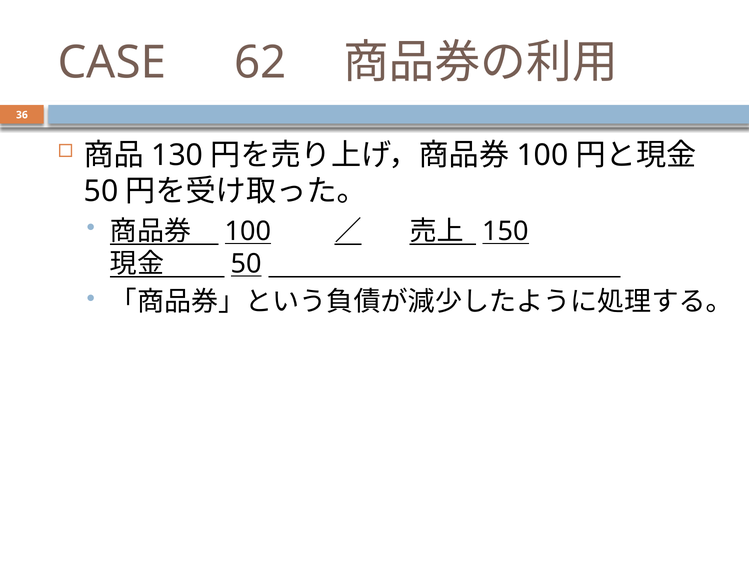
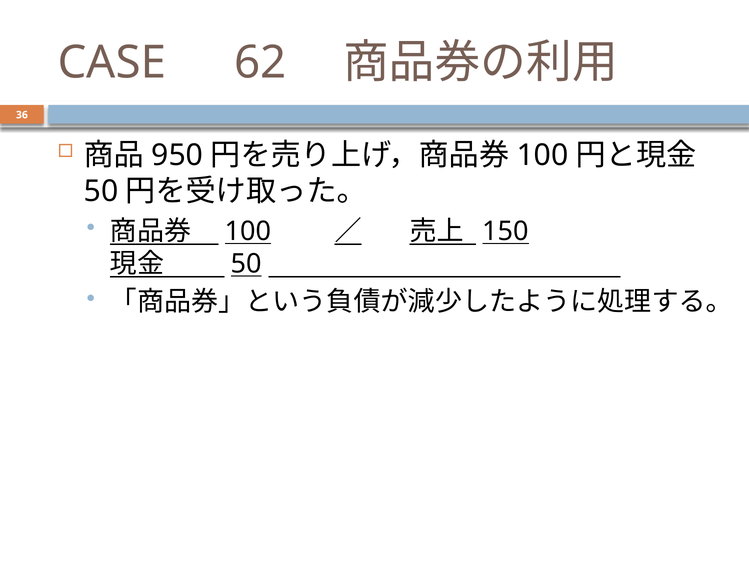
130: 130 -> 950 (177, 155)
